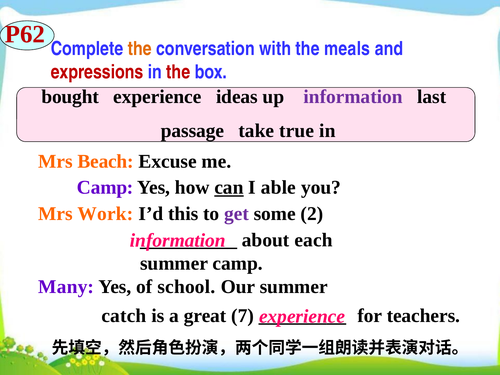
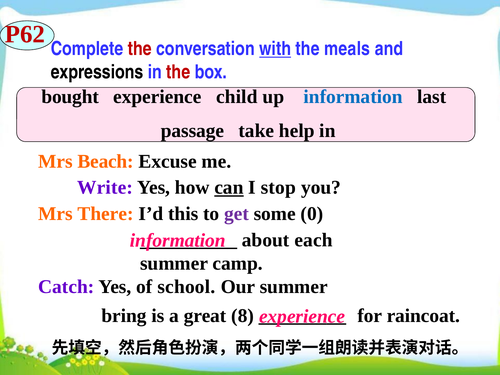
the colour: orange -> red (140, 49)
with underline: none -> present (275, 49)
expressions colour: red -> black (97, 72)
ideas: ideas -> child (237, 97)
information colour: purple -> blue (353, 97)
true: true -> help (297, 131)
Camp: Camp -> Write (105, 188)
able: able -> stop (278, 188)
Work: Work -> There (106, 214)
2: 2 -> 0 (312, 214)
Many: Many -> Catch (66, 287)
catch: catch -> bring (124, 316)
7: 7 -> 8 (243, 316)
teachers: teachers -> raincoat (423, 316)
